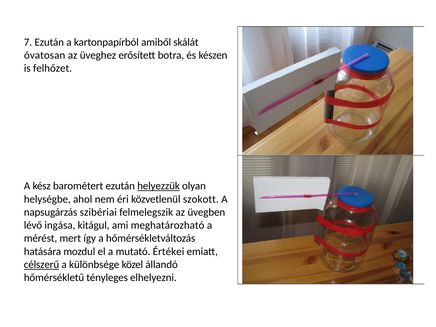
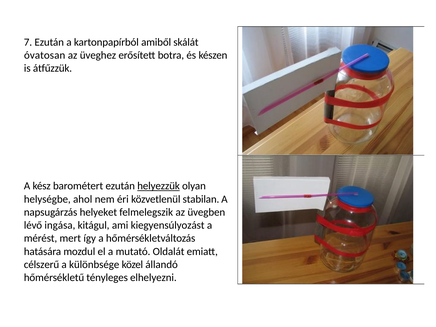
felhőzet: felhőzet -> átfűzzük (53, 68)
szokott: szokott -> stabilan (201, 199)
szibériai: szibériai -> helyeket (98, 212)
meghatározható: meghatározható -> kiegyensúlyozást (168, 225)
Értékei: Értékei -> Oldalát (169, 251)
célszerű underline: present -> none (42, 265)
